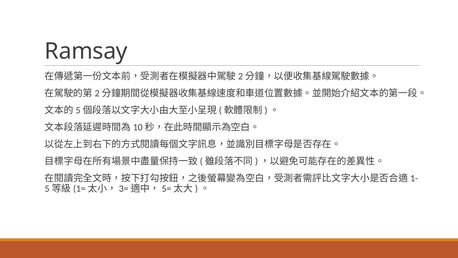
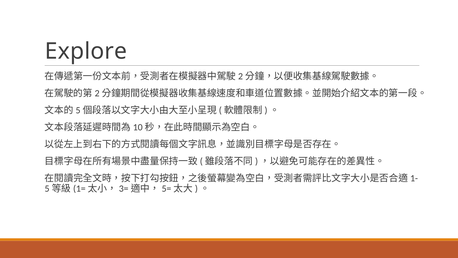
Ramsay: Ramsay -> Explore (86, 51)
